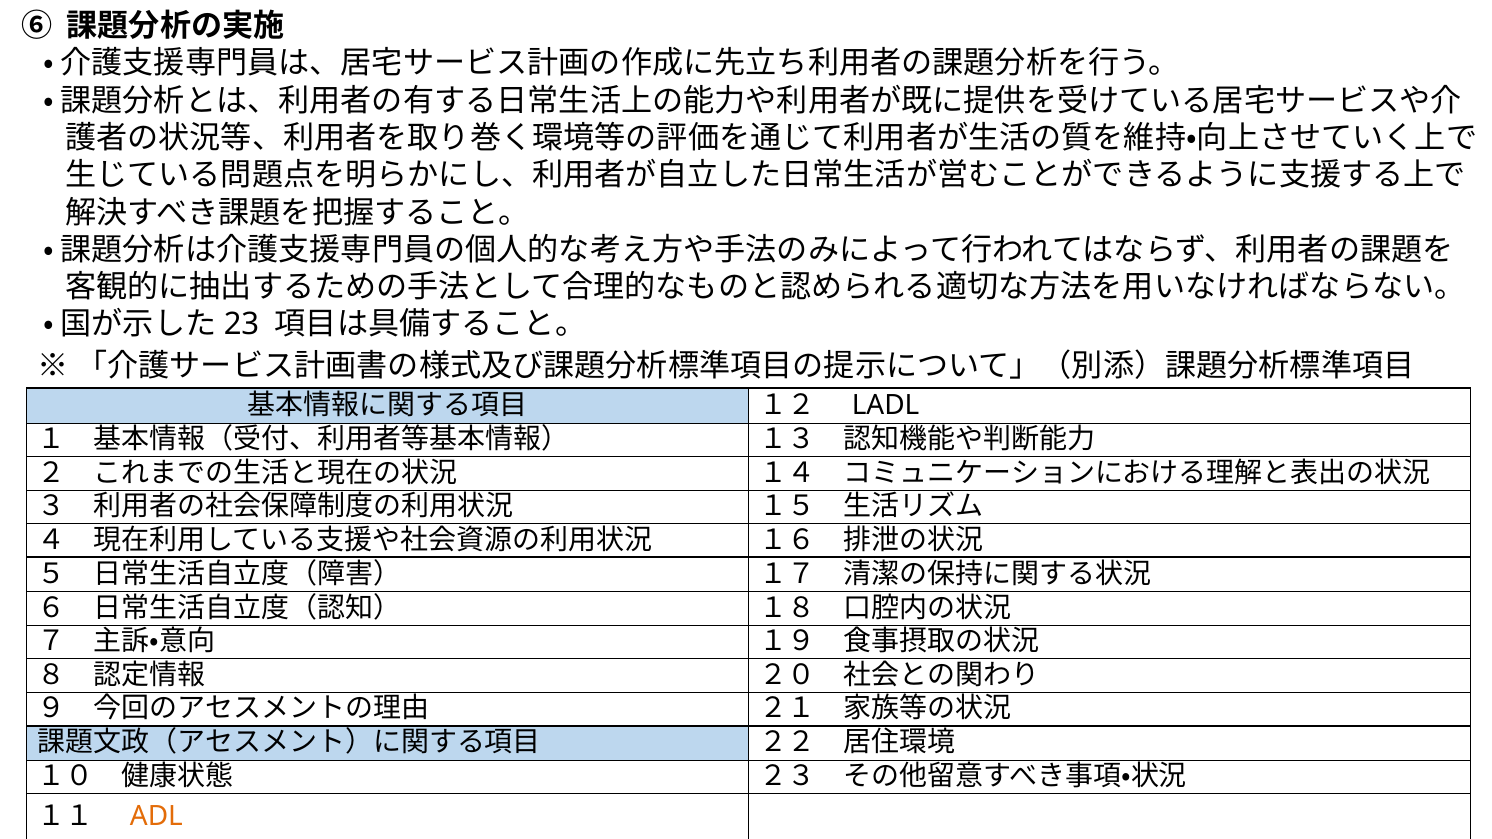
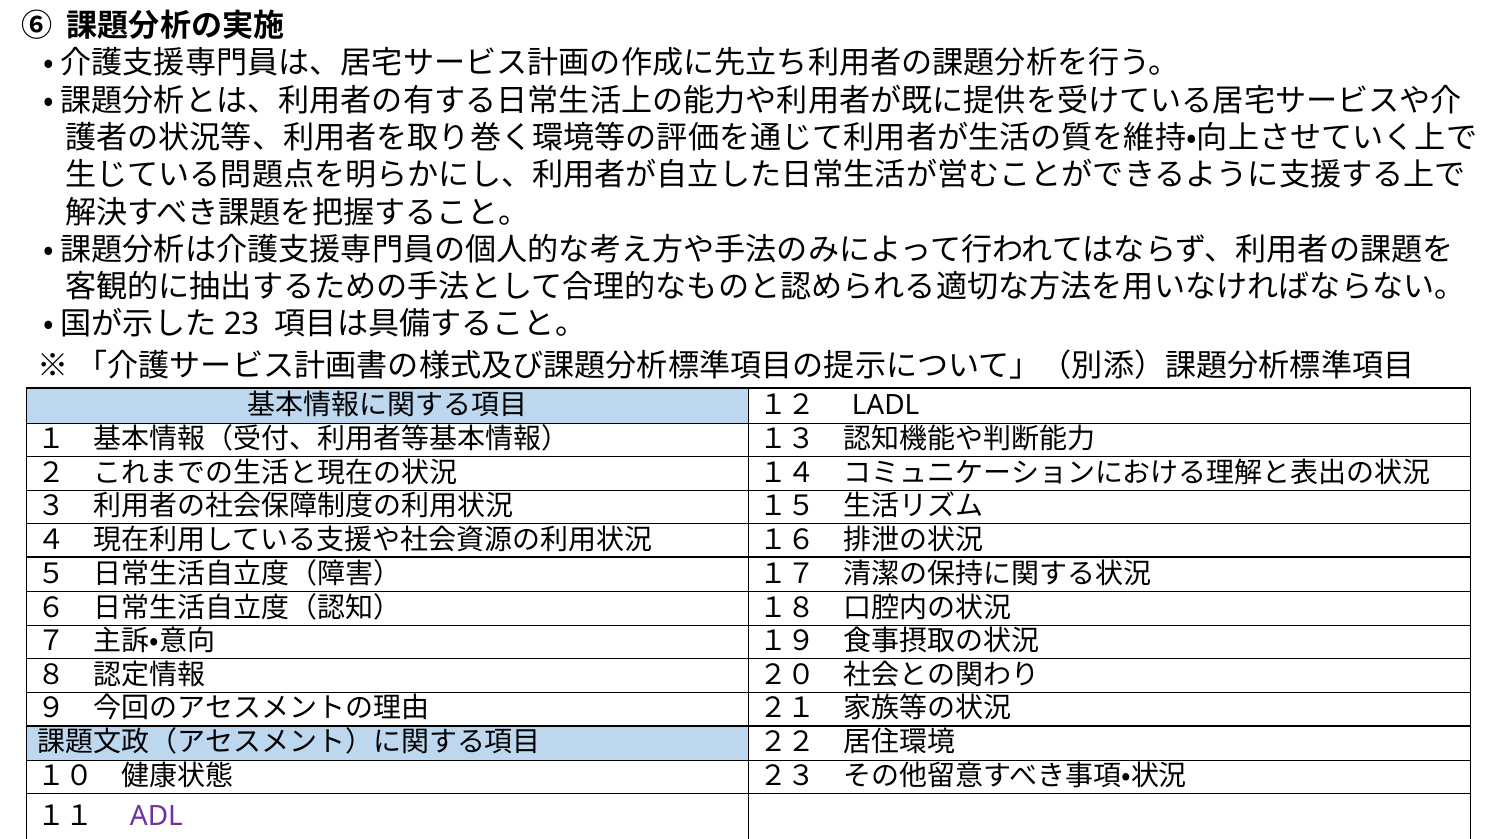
ADL colour: orange -> purple (156, 817)
